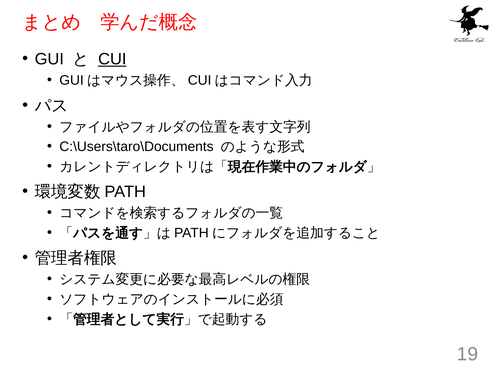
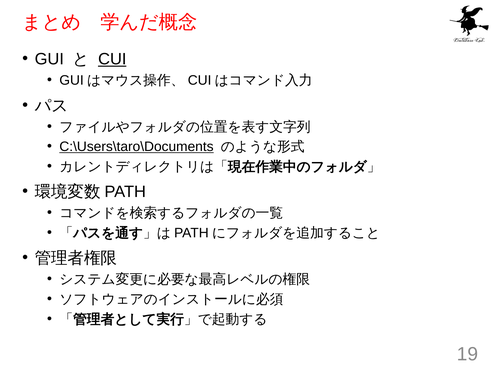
C:\Users\taro\Documents underline: none -> present (136, 147)
